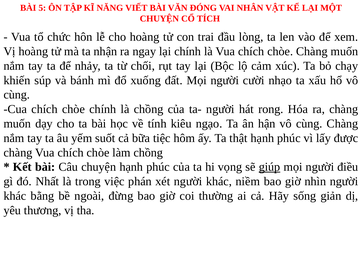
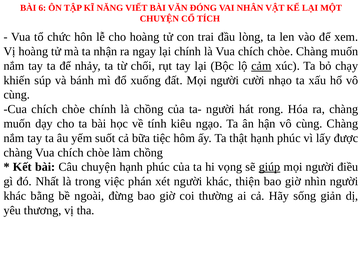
5: 5 -> 6 (42, 8)
cảm underline: none -> present (261, 66)
niềm: niềm -> thiện (248, 182)
